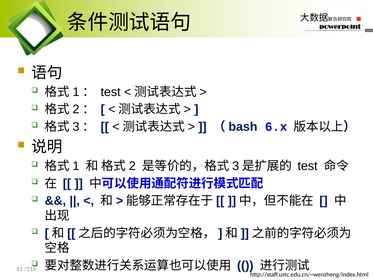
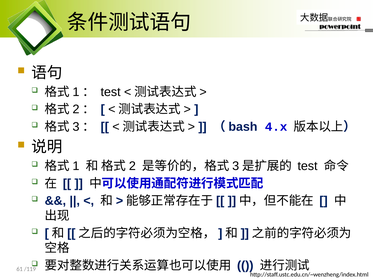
6.x: 6.x -> 4.x (276, 127)
